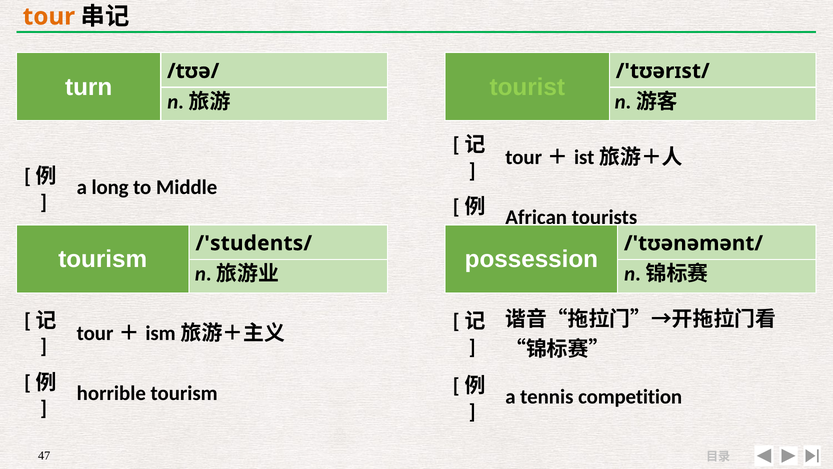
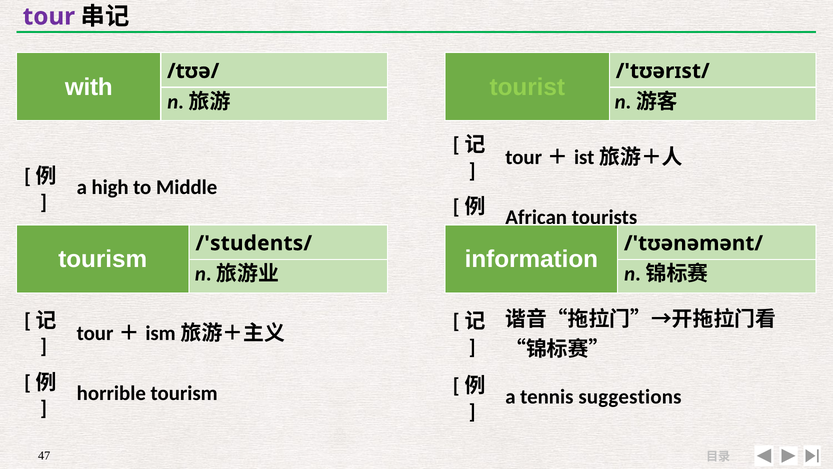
tour colour: orange -> purple (49, 17)
turn: turn -> with (89, 87)
long: long -> high (110, 187)
possession: possession -> information (531, 259)
competition: competition -> suggestions (630, 396)
